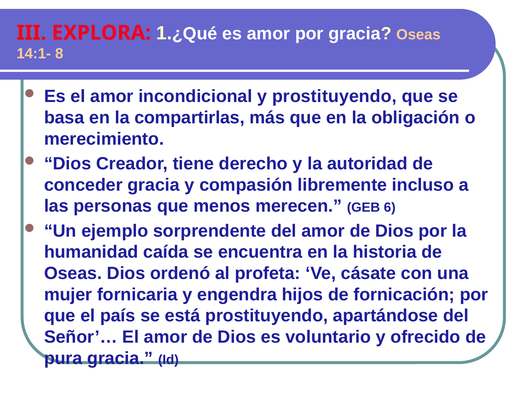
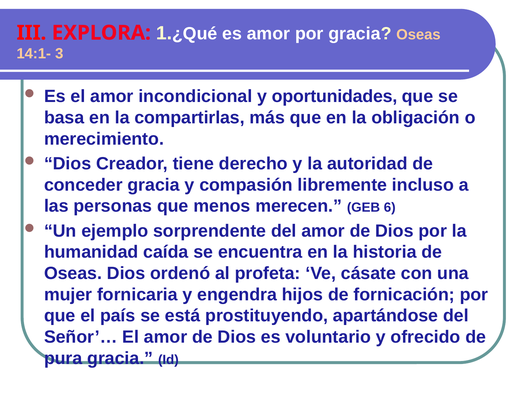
8: 8 -> 3 (59, 54)
y prostituyendo: prostituyendo -> oportunidades (335, 97)
